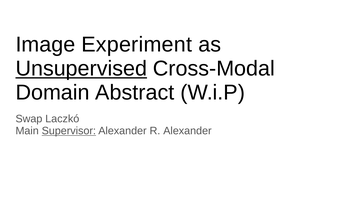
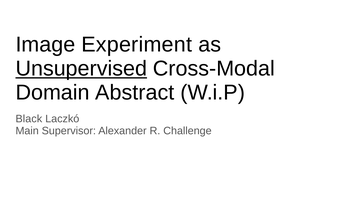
Swap: Swap -> Black (29, 119)
Supervisor underline: present -> none (69, 131)
R Alexander: Alexander -> Challenge (187, 131)
